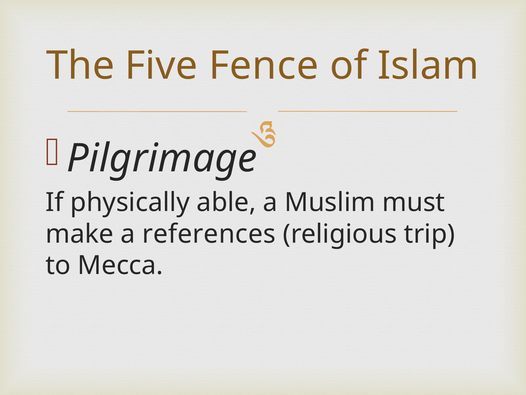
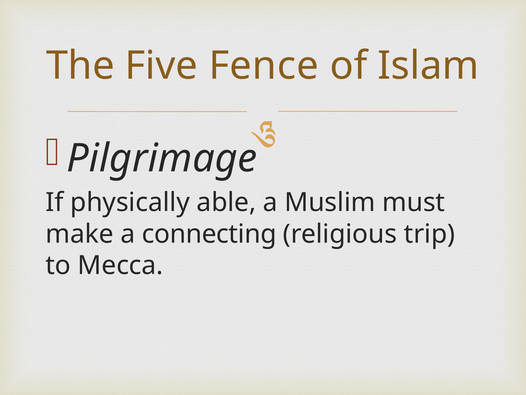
references: references -> connecting (209, 234)
